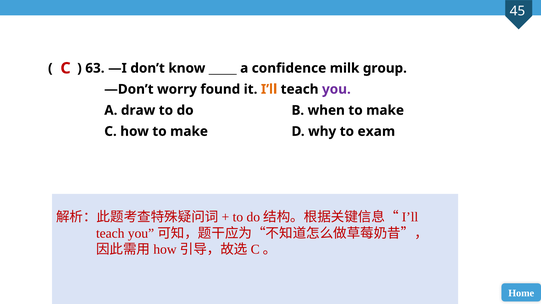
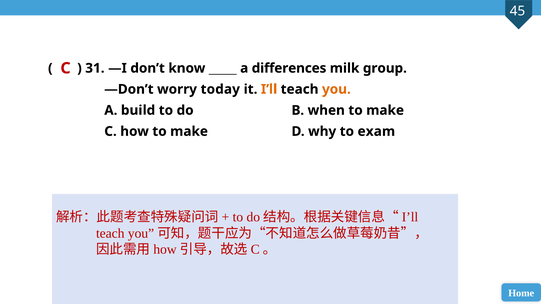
63: 63 -> 31 (95, 68)
confidence: confidence -> differences (289, 68)
found: found -> today (220, 89)
you colour: purple -> orange (336, 89)
draw: draw -> build (138, 110)
